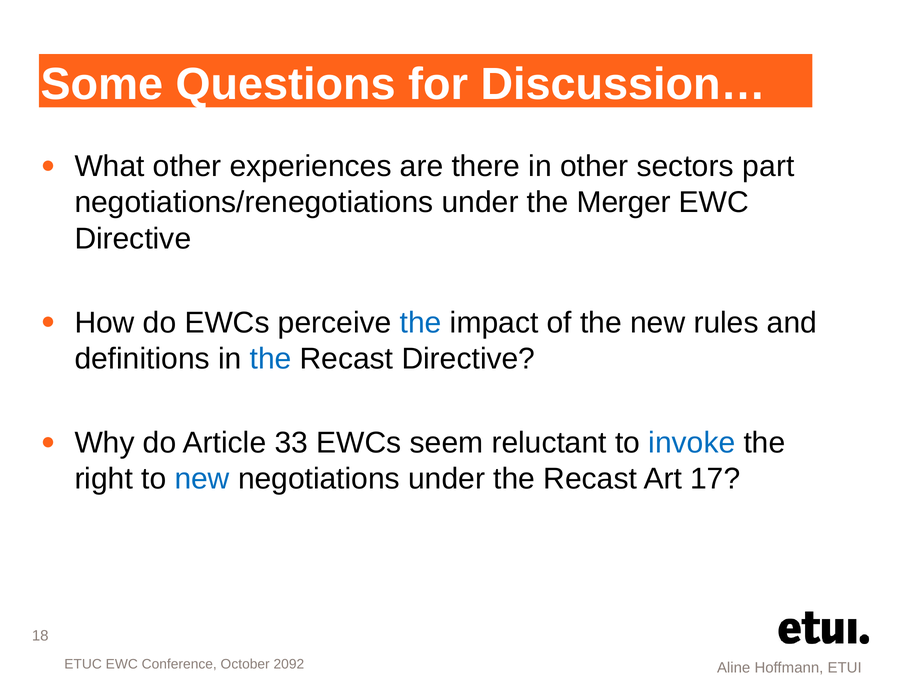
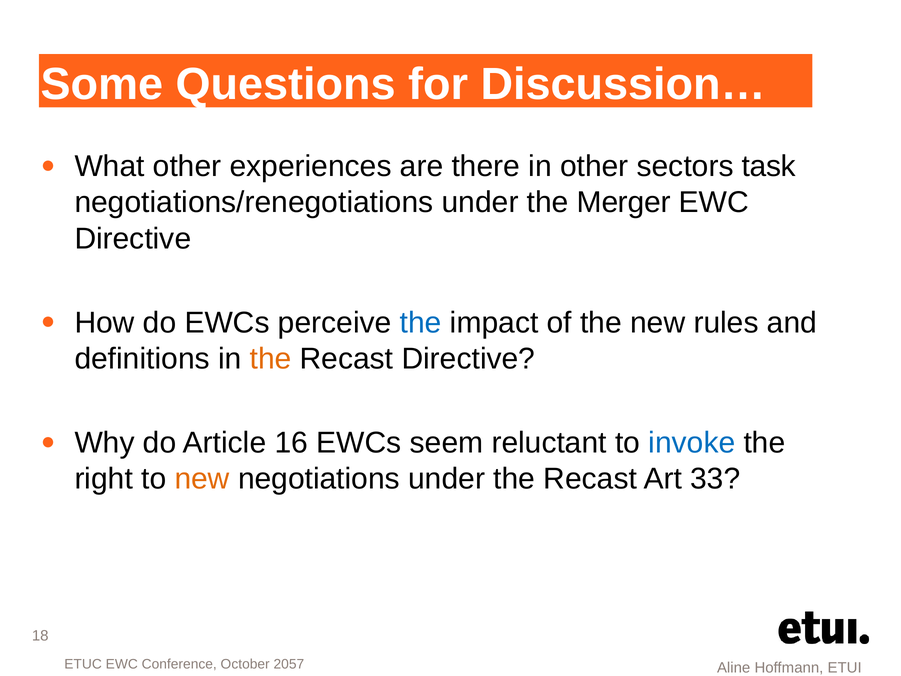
part: part -> task (769, 166)
the colour: blue -> orange (271, 359)
33: 33 -> 16 (291, 443)
new colour: blue -> orange (202, 479)
17: 17 -> 33 (715, 479)
2092: 2092 -> 2057 (289, 664)
